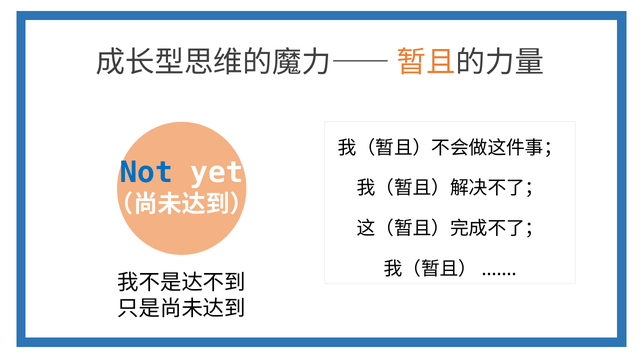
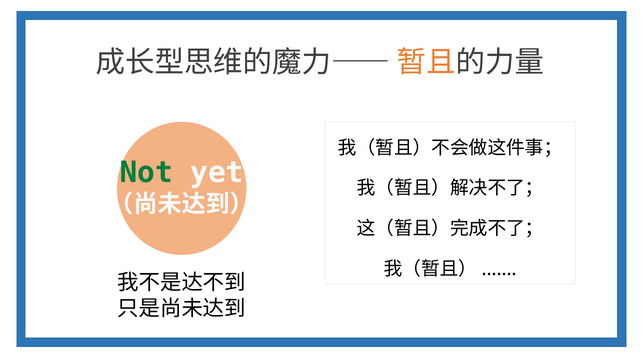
Not colour: blue -> green (146, 172)
